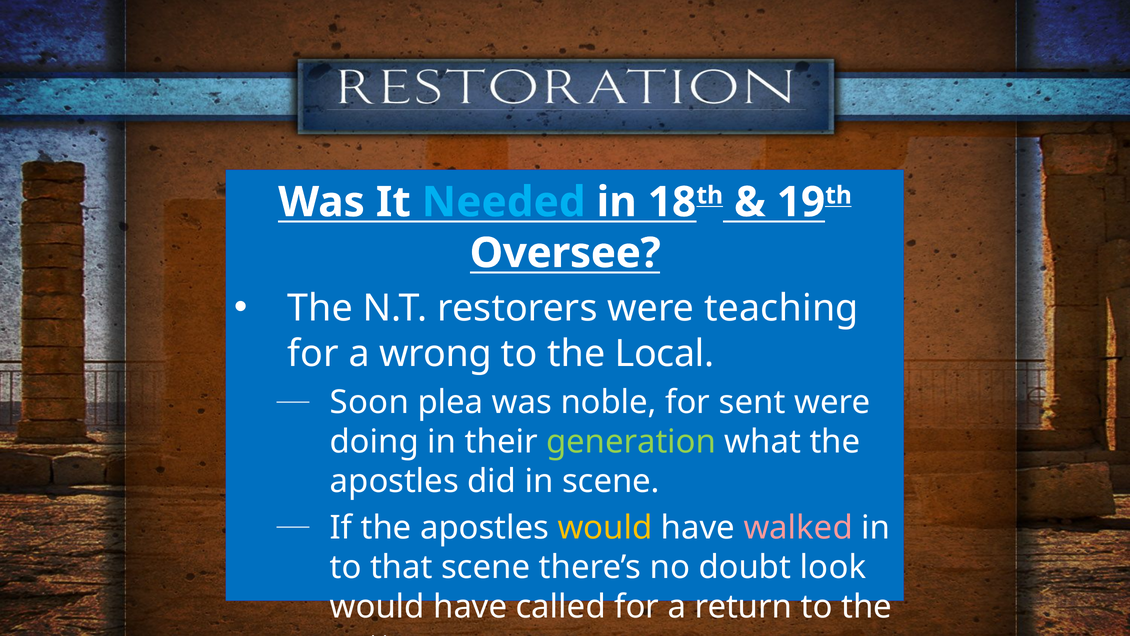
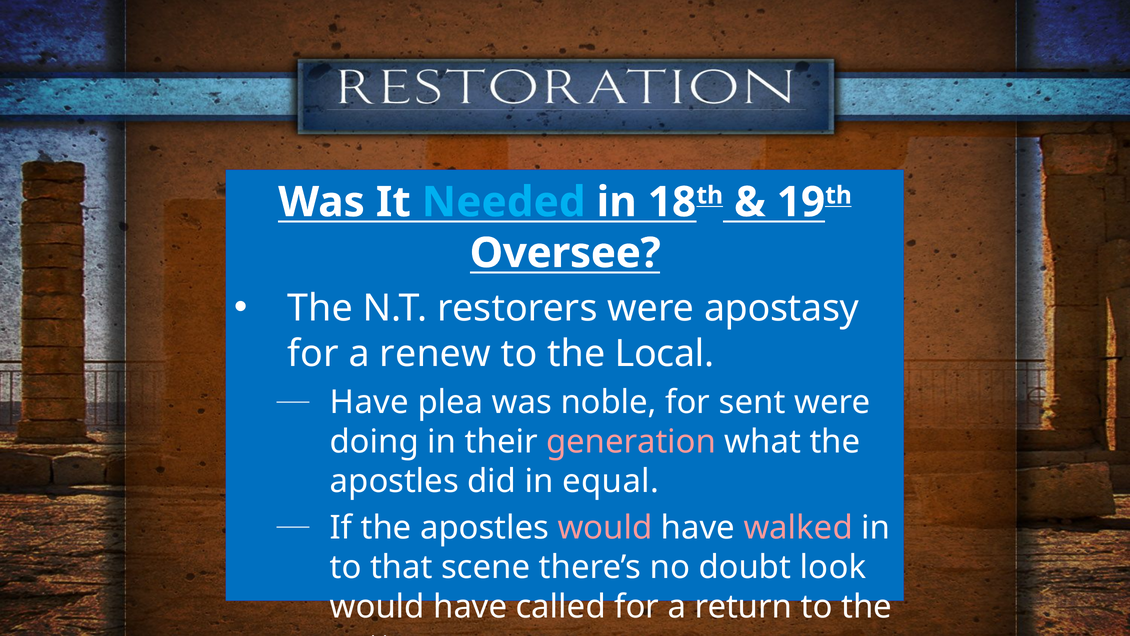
teaching: teaching -> apostasy (782, 308)
wrong: wrong -> renew (435, 353)
Soon: Soon -> Have (369, 402)
generation colour: light green -> pink (631, 442)
in scene: scene -> equal (611, 481)
would colour: yellow -> pink (605, 527)
